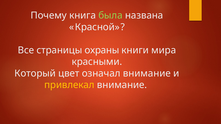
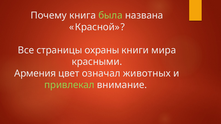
Который: Который -> Армения (35, 74)
означал внимание: внимание -> животных (147, 74)
привлекал colour: yellow -> light green (69, 85)
